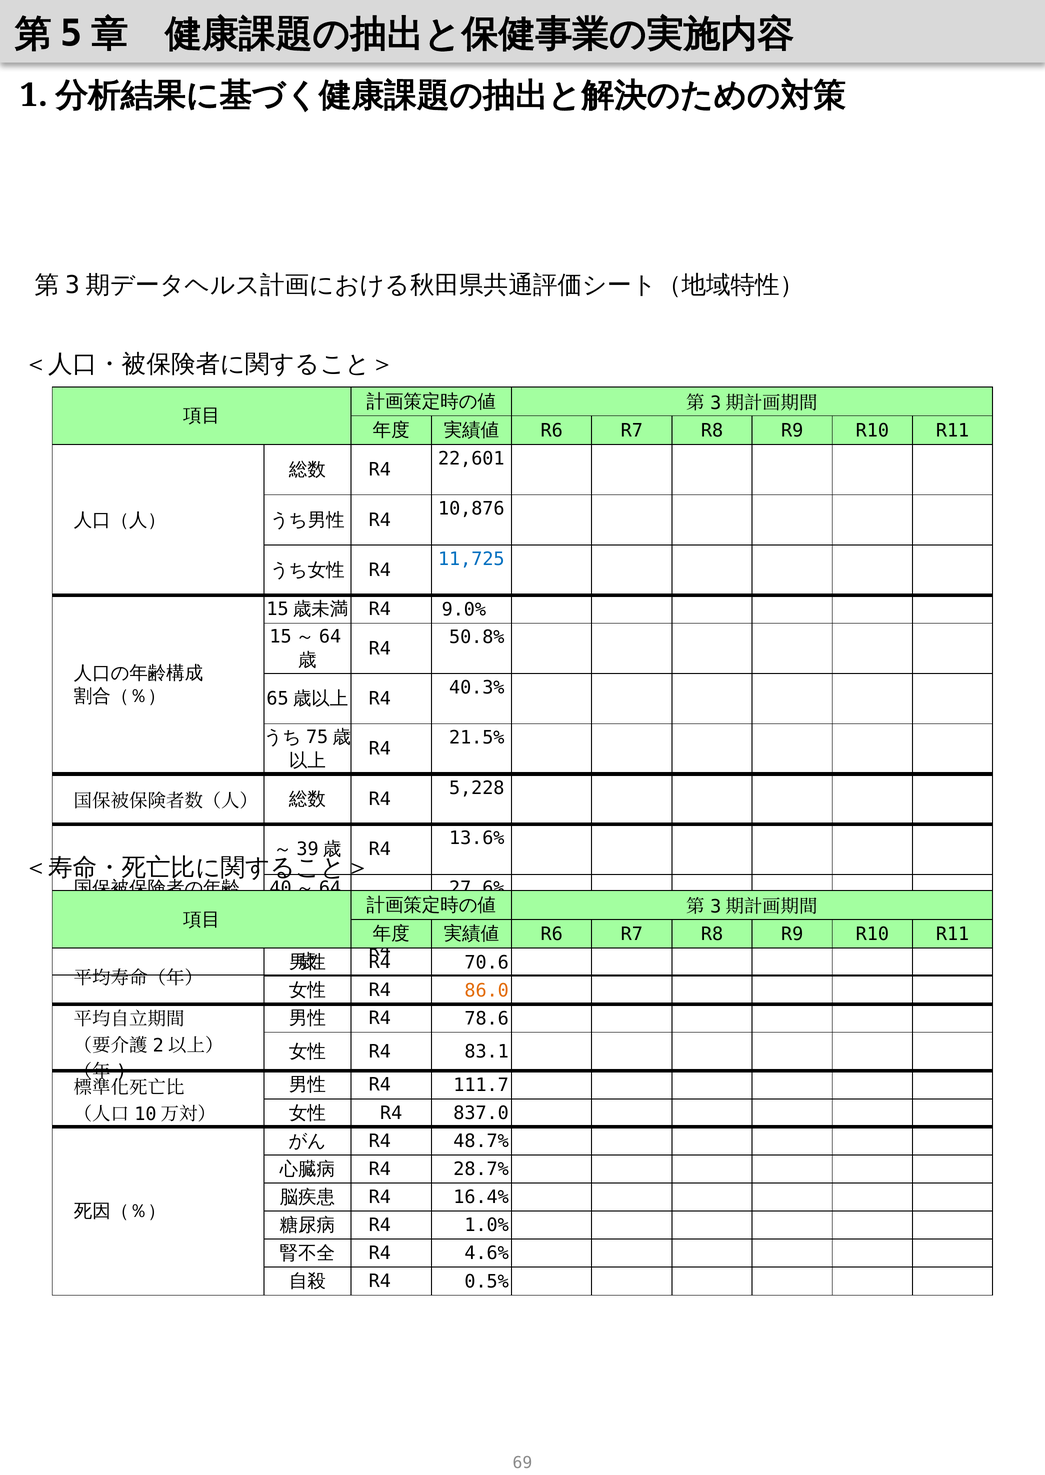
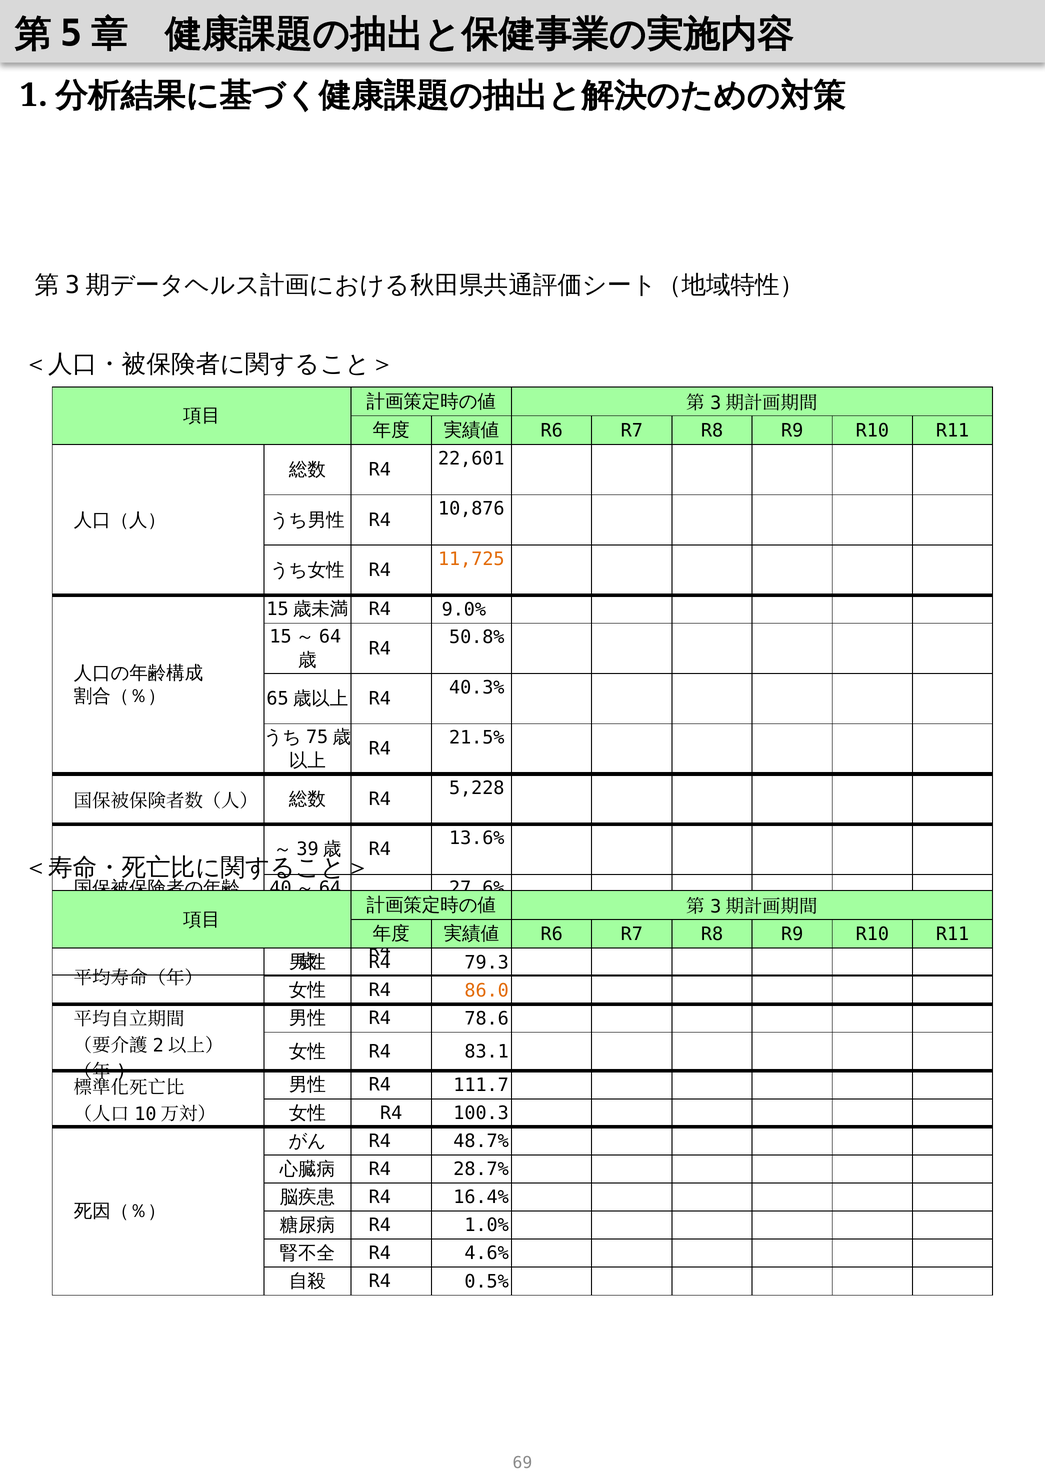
11,725 colour: blue -> orange (471, 559)
70.6: 70.6 -> 79.3 (487, 962)
837.0: 837.0 -> 100.3 (481, 1113)
